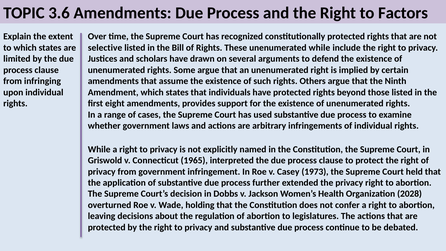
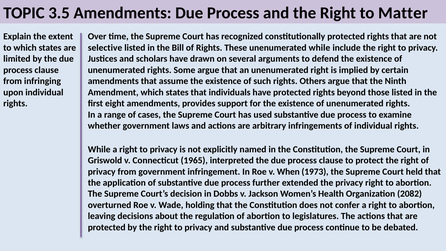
3.6: 3.6 -> 3.5 (59, 13)
Factors: Factors -> Matter (403, 13)
Casey: Casey -> When (288, 172)
2028: 2028 -> 2082 (410, 194)
